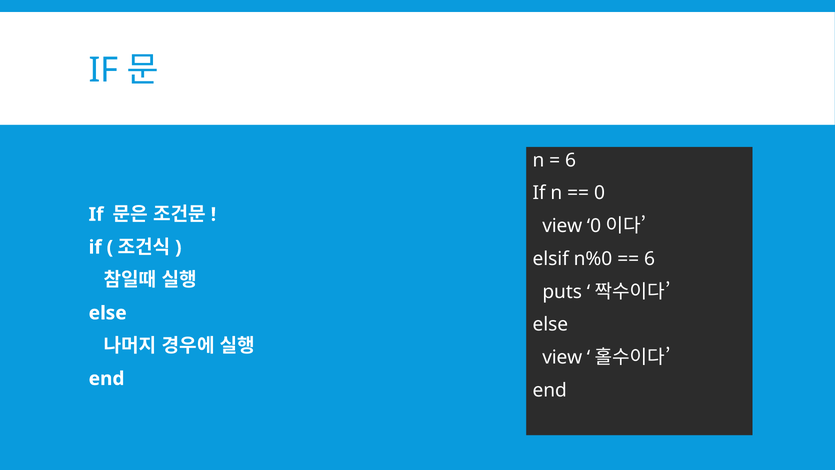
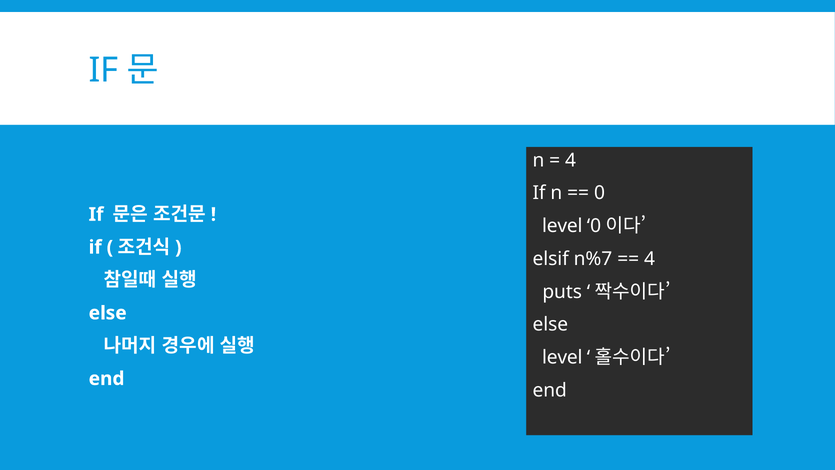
6: 6 -> 4 (571, 160)
view: view -> level (562, 226)
n%0: n%0 -> n%7 (593, 259)
6: 6 -> 4 (650, 259)
view: view -> level (562, 357)
